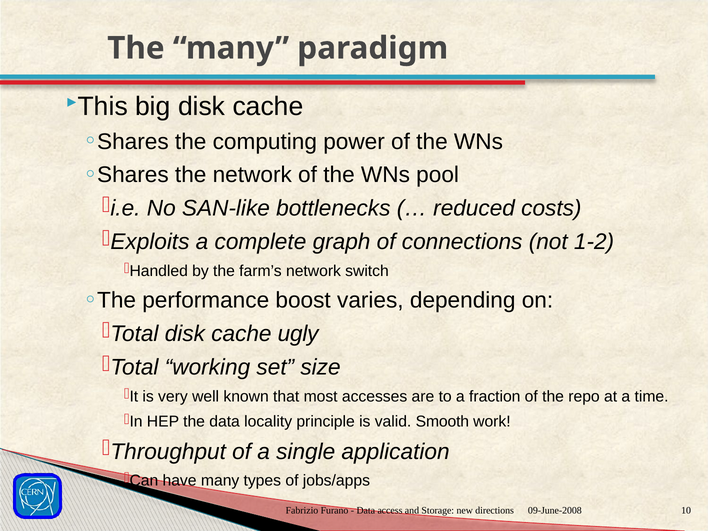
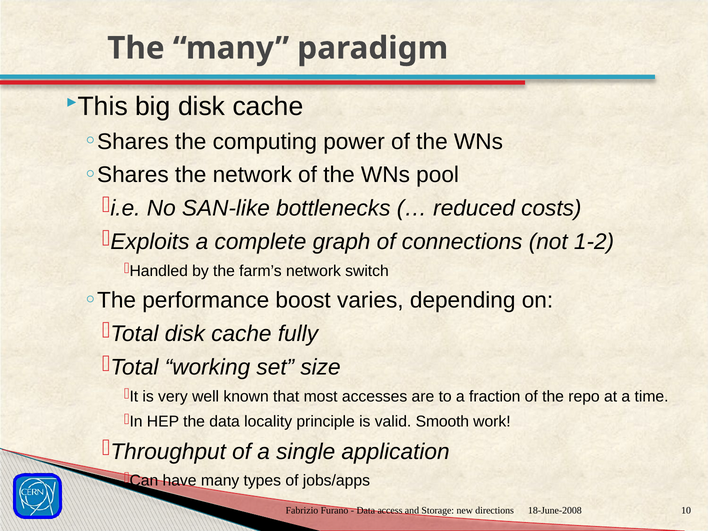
ugly: ugly -> fully (298, 334)
09-June-2008: 09-June-2008 -> 18-June-2008 (555, 510)
